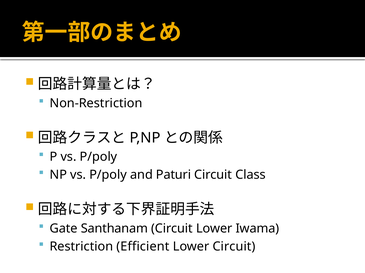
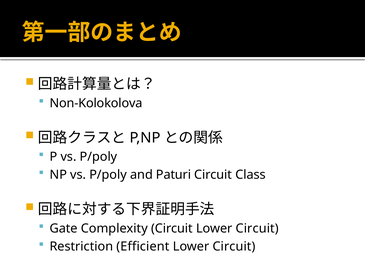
Non-Restriction: Non-Restriction -> Non-Kolokolova (96, 103)
Santhanam: Santhanam -> Complexity (114, 229)
Circuit Lower Iwama: Iwama -> Circuit (257, 229)
